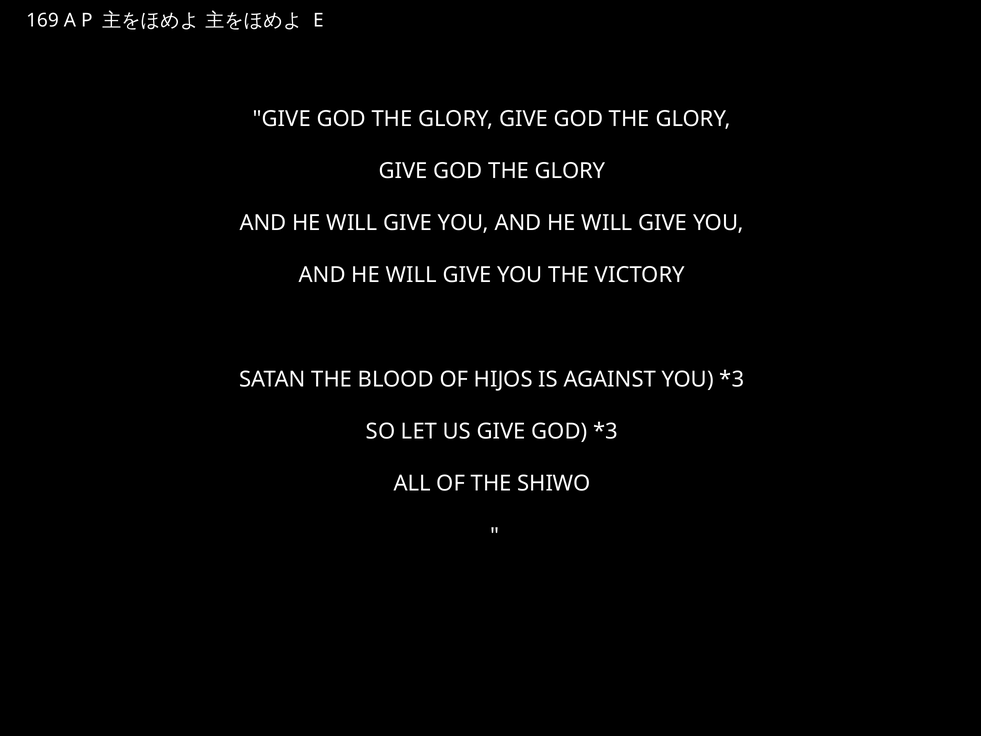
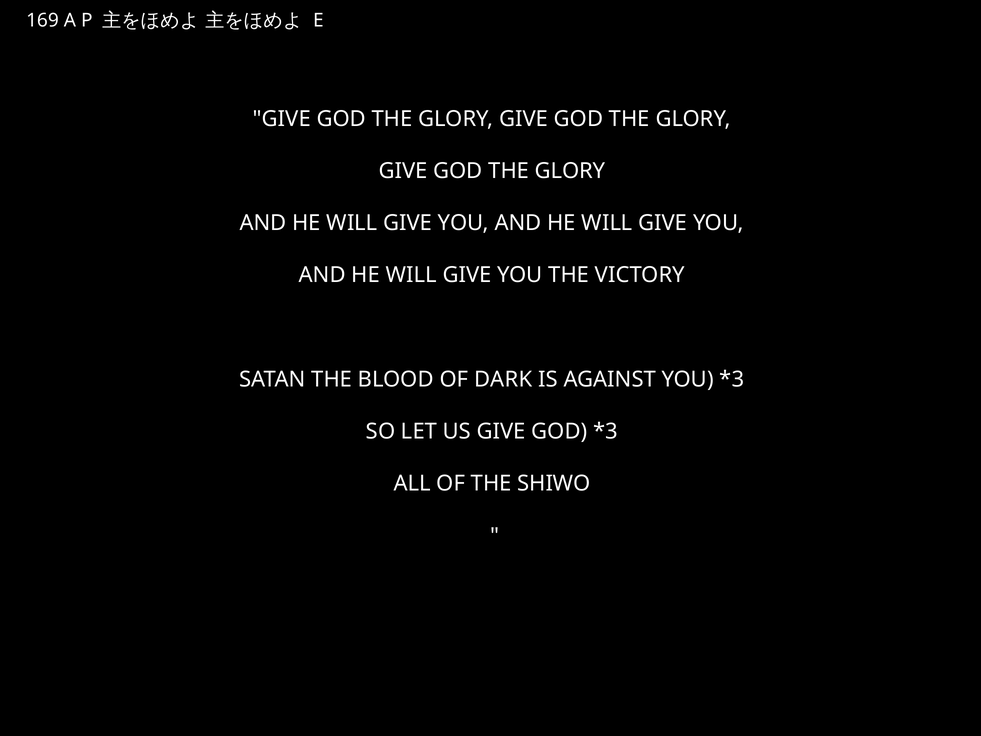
HIJOS: HIJOS -> DARK (503, 379)
